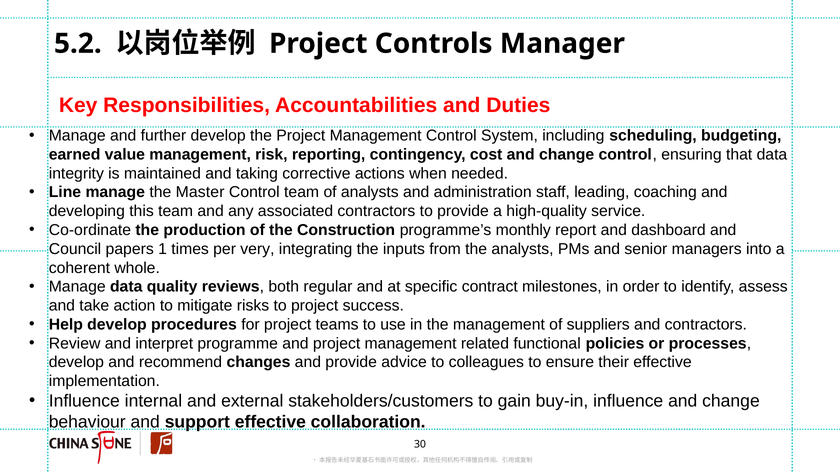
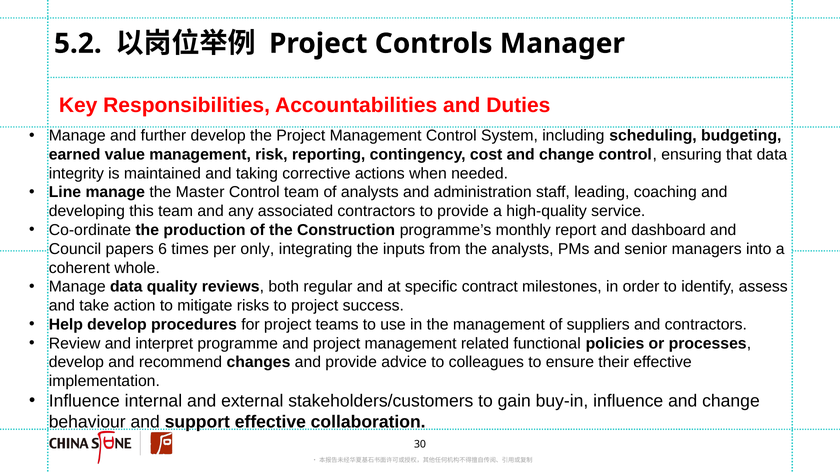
1: 1 -> 6 (163, 249)
very: very -> only (257, 249)
